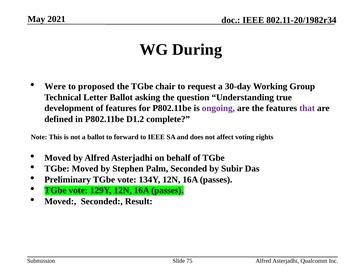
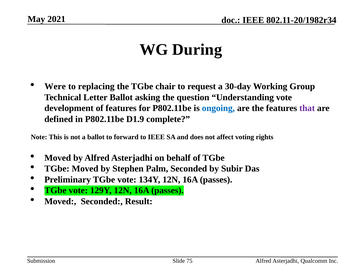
proposed: proposed -> replacing (96, 86)
Understanding true: true -> vote (284, 97)
ongoing colour: purple -> blue (218, 108)
D1.2: D1.2 -> D1.9 (135, 119)
